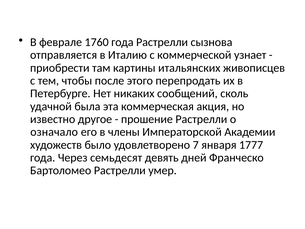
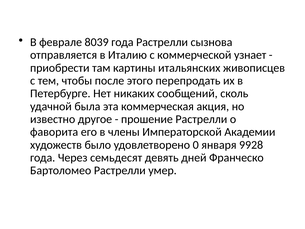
1760: 1760 -> 8039 (97, 42)
означало: означало -> фаворита (54, 132)
7: 7 -> 0 (196, 145)
1777: 1777 -> 9928 (251, 145)
